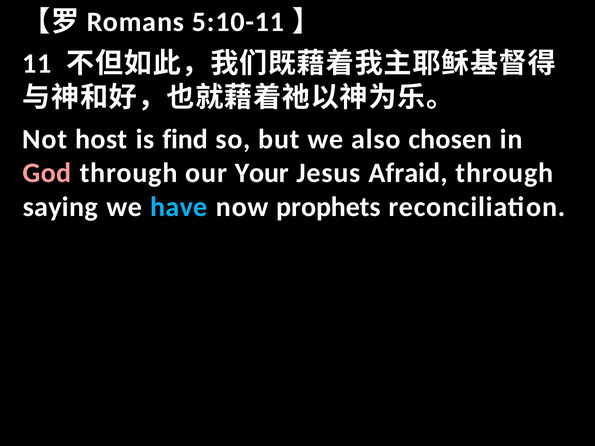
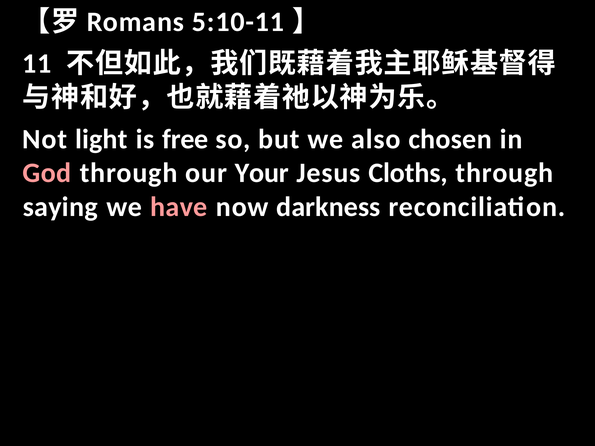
host: host -> light (101, 139)
find: find -> free (185, 139)
Afraid: Afraid -> Cloths (408, 173)
have colour: light blue -> pink (179, 207)
prophets: prophets -> darkness (328, 207)
